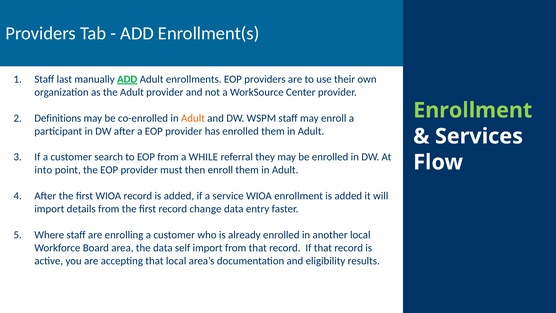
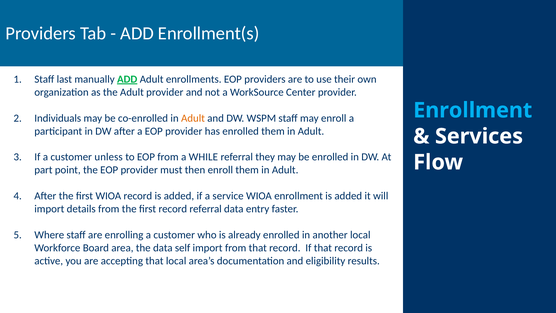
Enrollment colour: light green -> light blue (473, 110)
Definitions: Definitions -> Individuals (58, 118)
search: search -> unless (109, 157)
into: into -> part (43, 170)
record change: change -> referral (206, 209)
